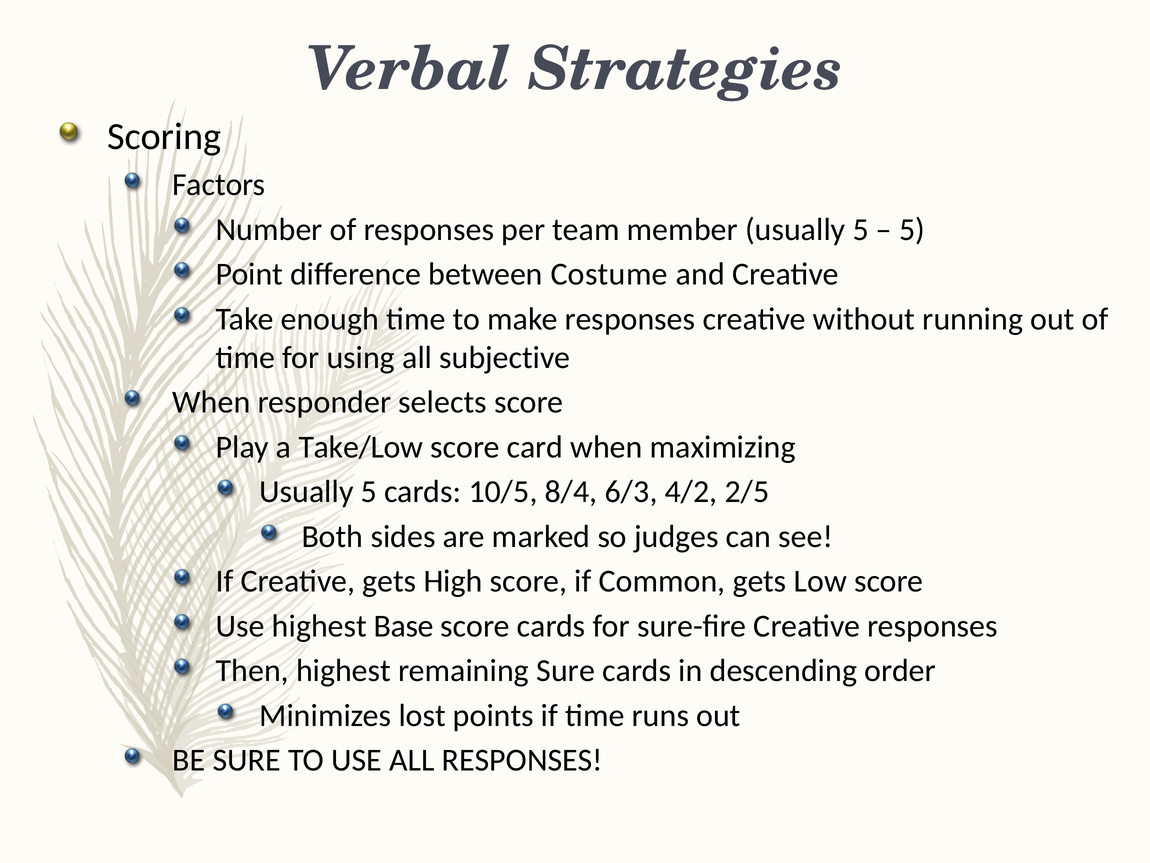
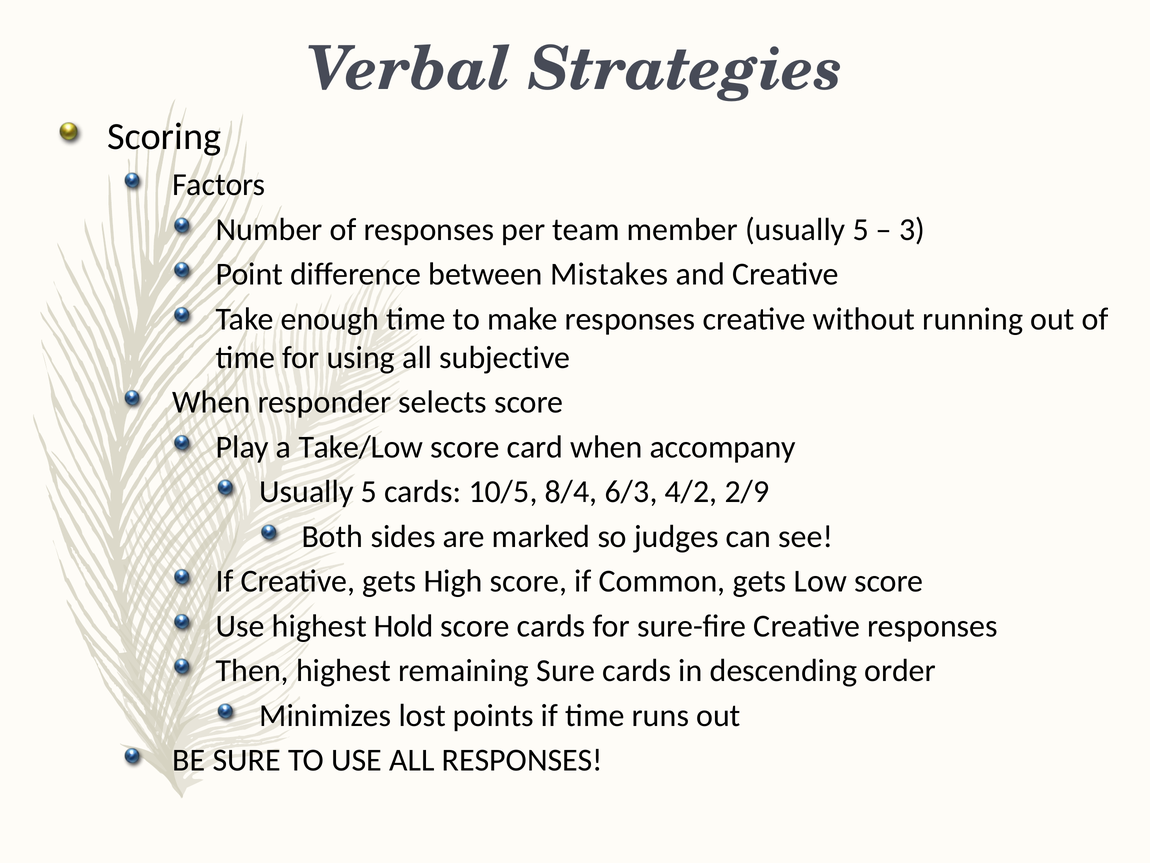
5: 5 -> 3 (912, 230)
Costume: Costume -> Mistakes (609, 274)
maximizing: maximizing -> accompany (723, 447)
2/5: 2/5 -> 2/9 (747, 492)
Base: Base -> Hold (404, 626)
